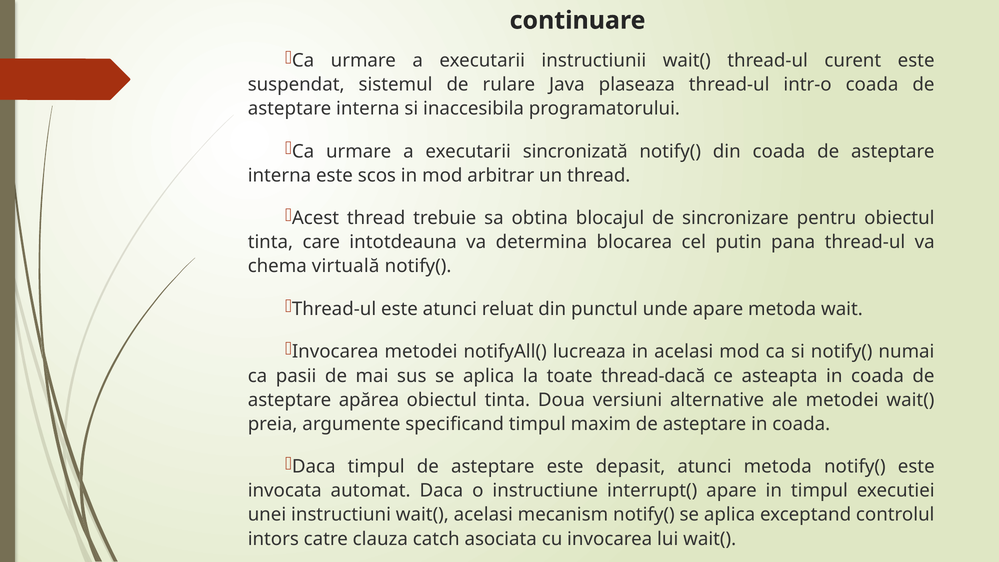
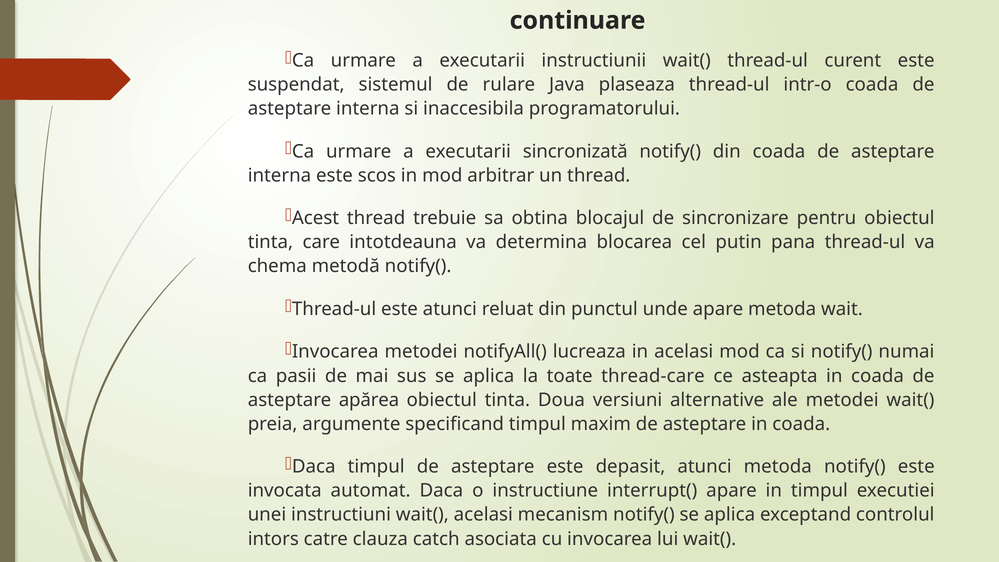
virtuală: virtuală -> metodă (346, 266)
thread-dacă: thread-dacă -> thread-care (653, 376)
